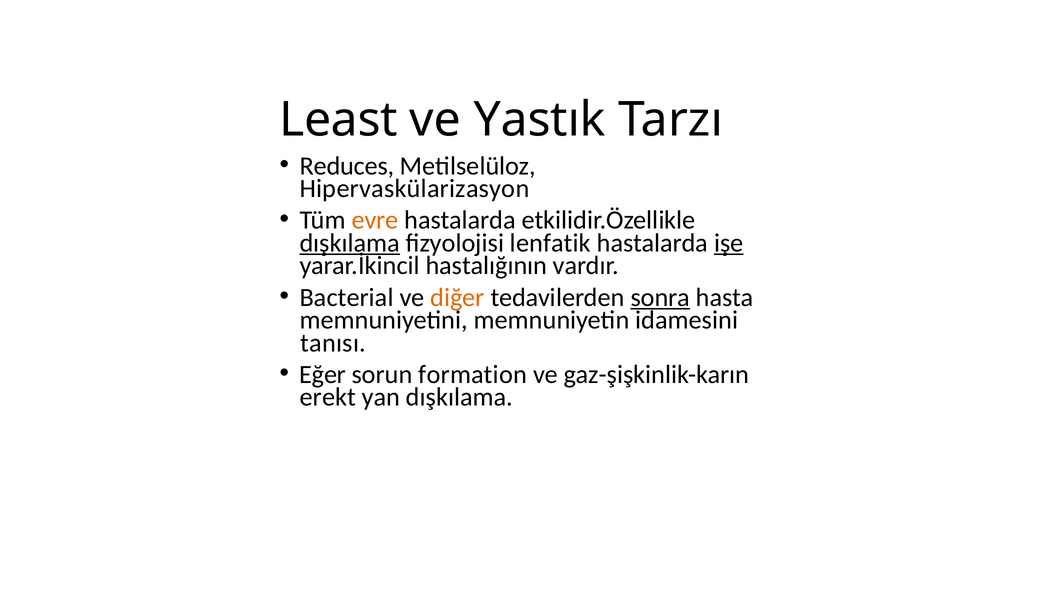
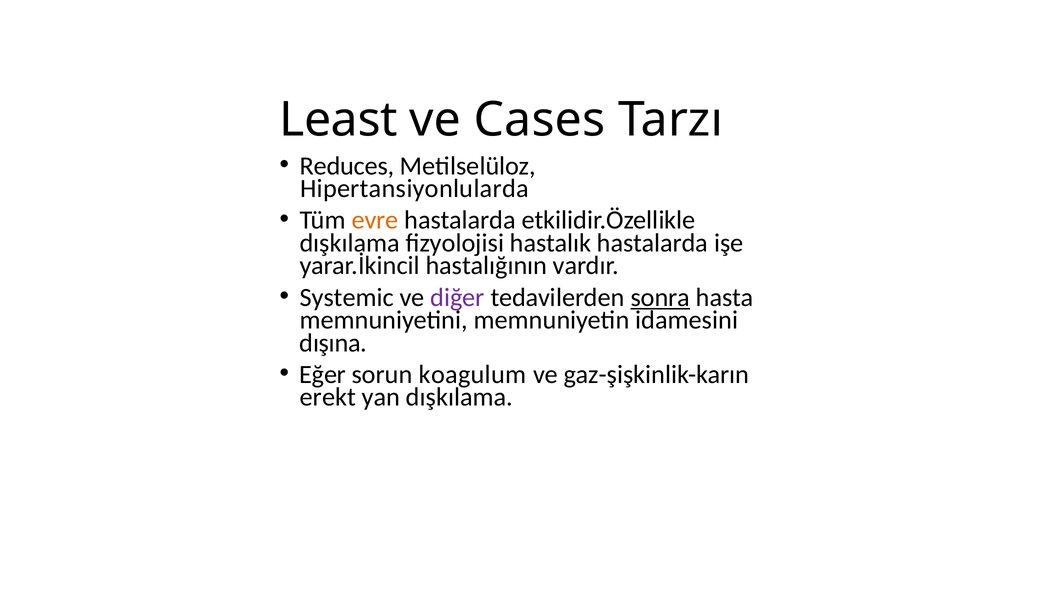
Yastık: Yastık -> Cases (539, 120)
Hipervaskülarizasyon: Hipervaskülarizasyon -> Hipertansiyonlularda (414, 189)
dışkılama underline: present -> none (350, 243)
lenfatik: lenfatik -> hastalık (550, 243)
işe underline: present -> none (729, 243)
Bacterial: Bacterial -> Systemic (347, 297)
diğer colour: orange -> purple (457, 297)
tanısı: tanısı -> dışına (333, 343)
formation: formation -> koagulum (473, 375)
